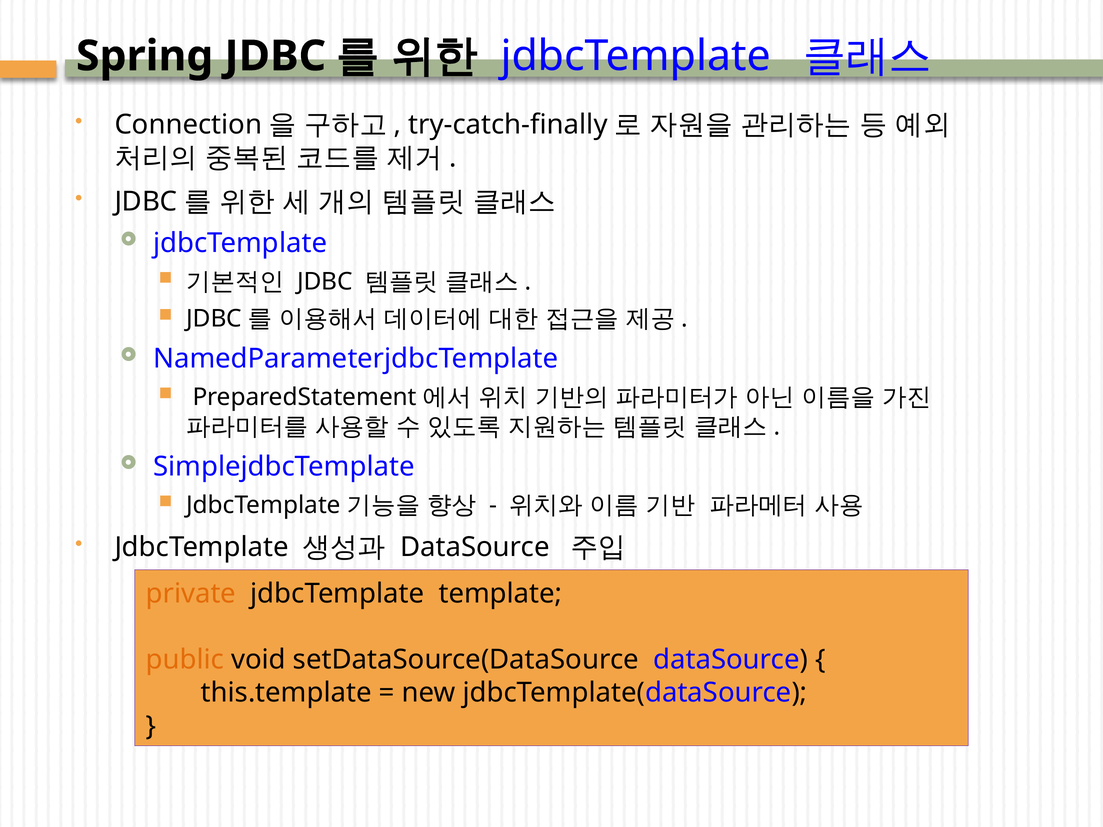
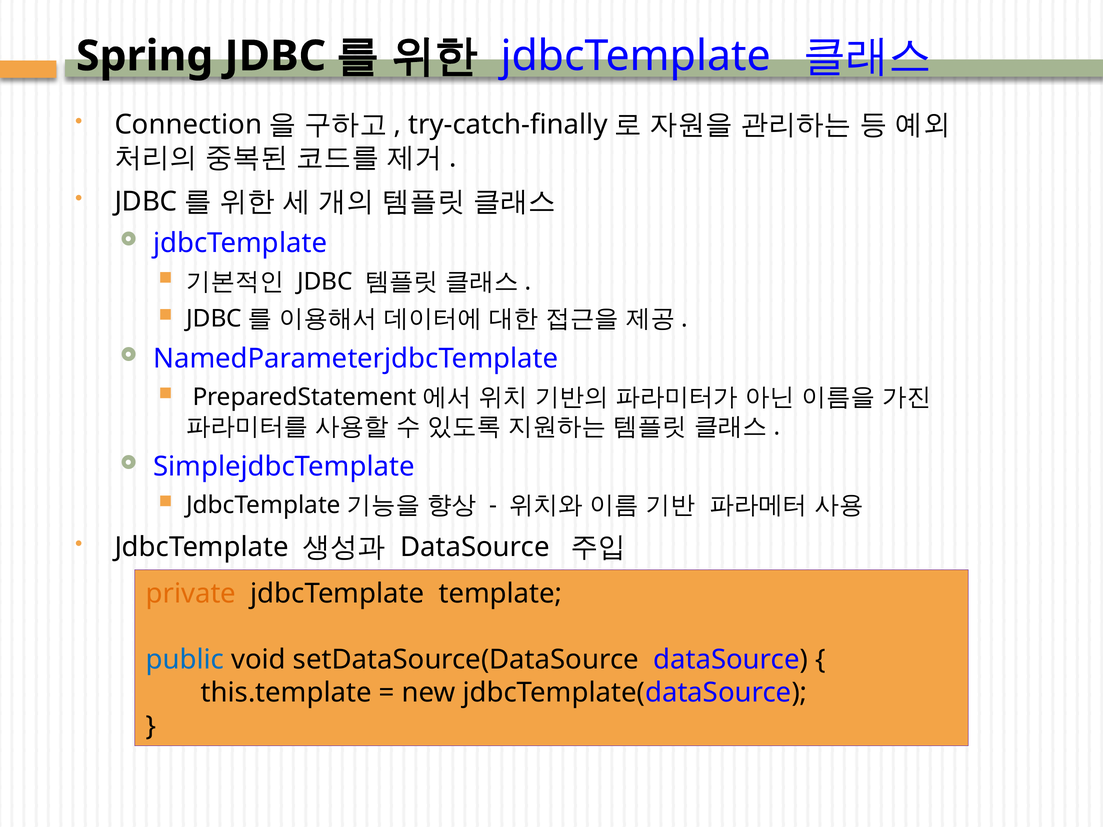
public colour: orange -> blue (185, 660)
